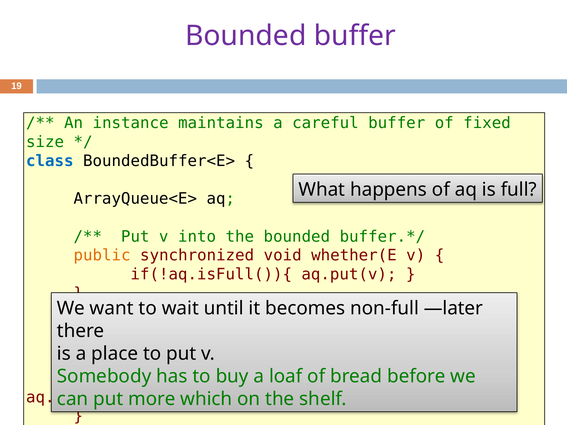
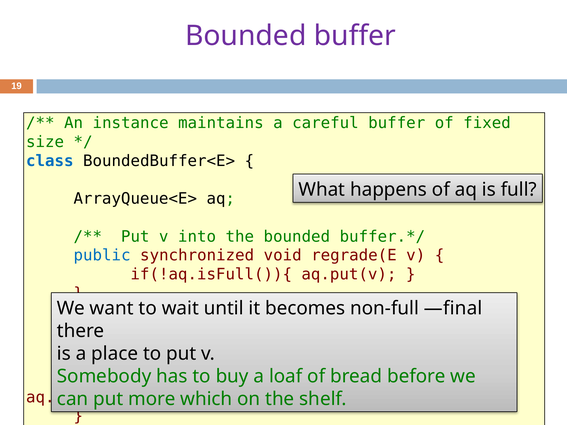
public colour: orange -> blue (102, 256)
whether(E: whether(E -> regrade(E (354, 256)
—later: —later -> —final (453, 308)
